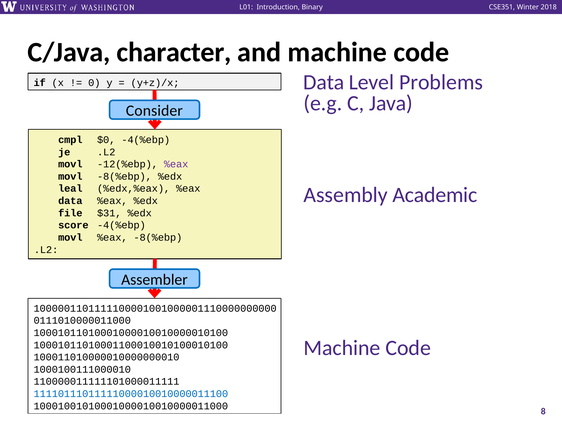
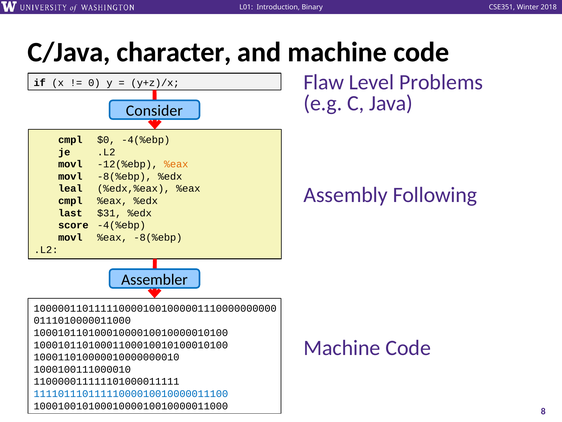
Data: Data -> Flaw (324, 82)
%eax colour: purple -> orange (176, 164)
Academic: Academic -> Following (435, 195)
data: data -> cmpl (70, 201)
file: file -> last (70, 213)
